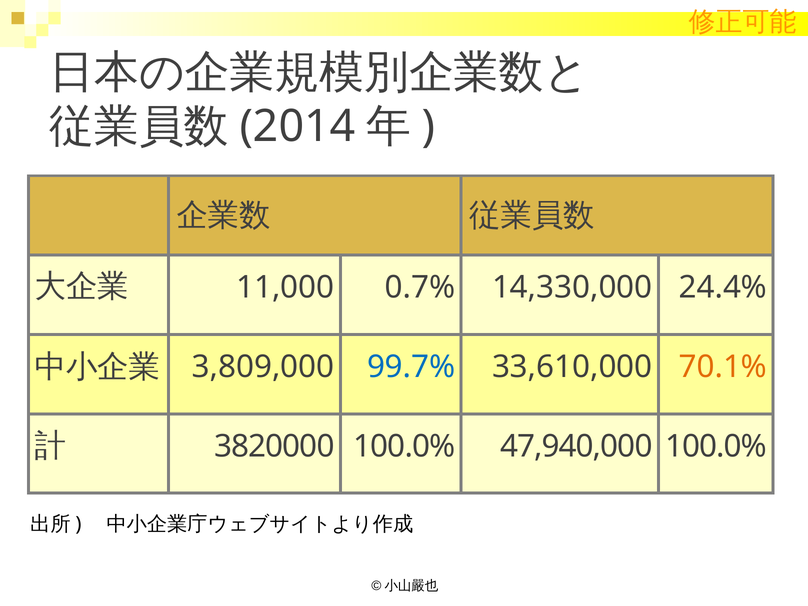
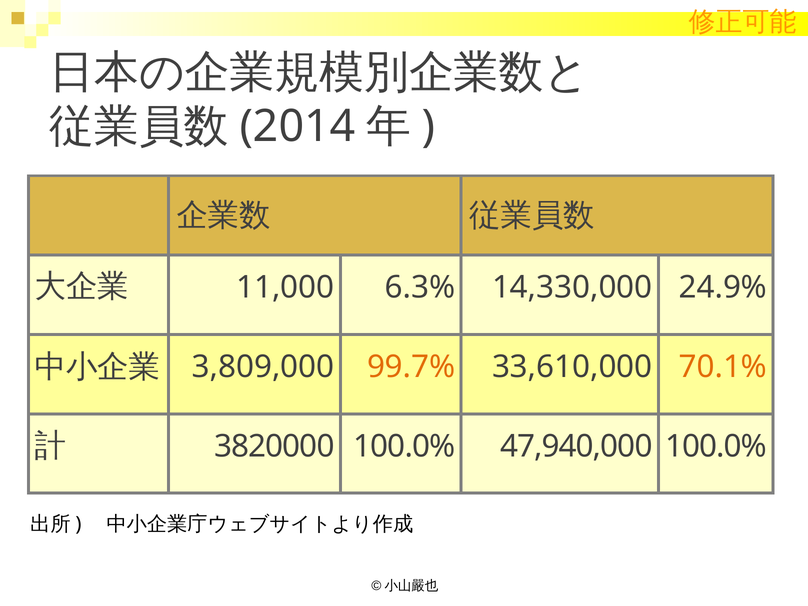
0.7%: 0.7% -> 6.3% (420, 288)
24.4%: 24.4% -> 24.9% (723, 288)
99.7% colour: blue -> orange (411, 367)
